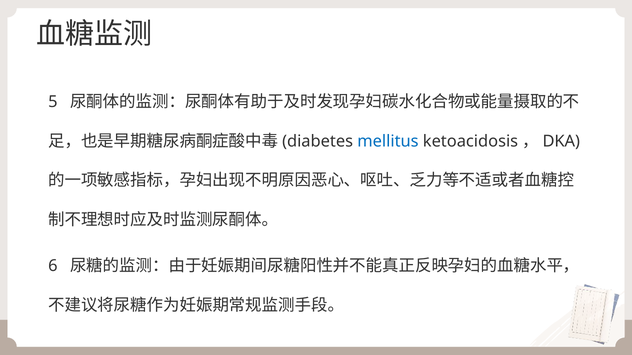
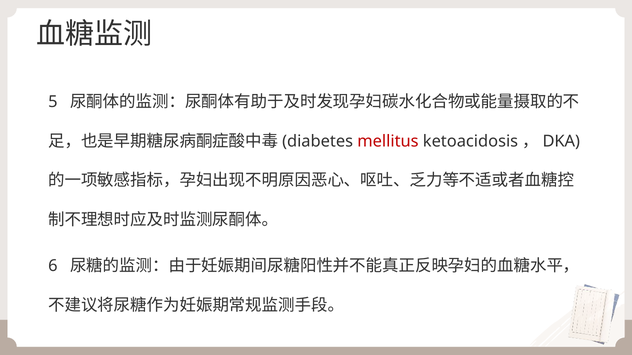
mellitus colour: blue -> red (388, 141)
